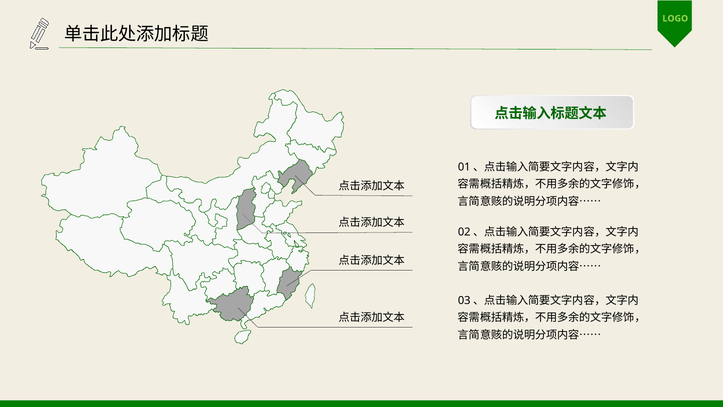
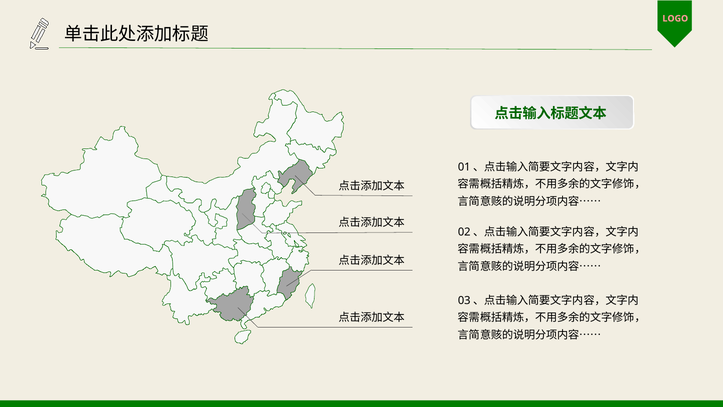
LOGO colour: light green -> pink (675, 18)
